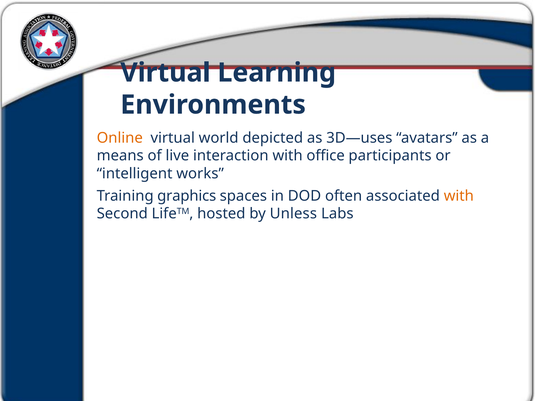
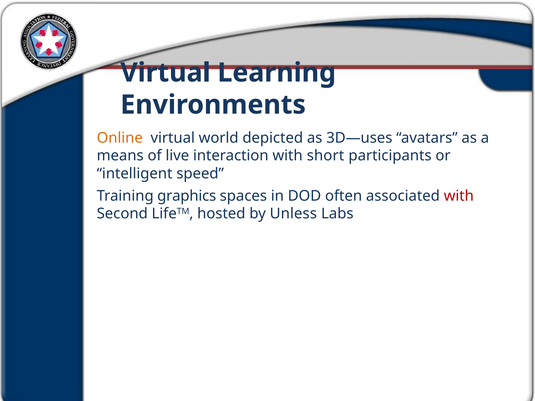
office: office -> short (326, 156)
works: works -> speed (200, 174)
with colour: orange -> red (459, 196)
